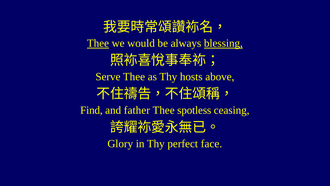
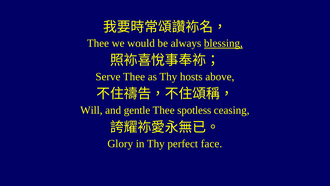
Thee underline: present -> none (98, 43)
Find: Find -> Will (91, 110)
father: father -> gentle (137, 110)
